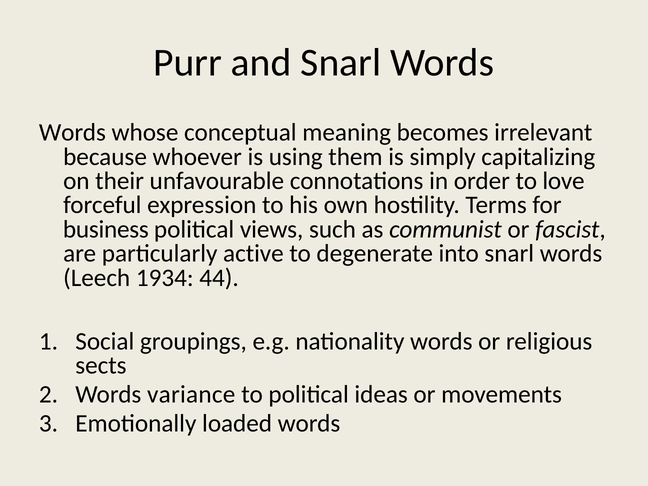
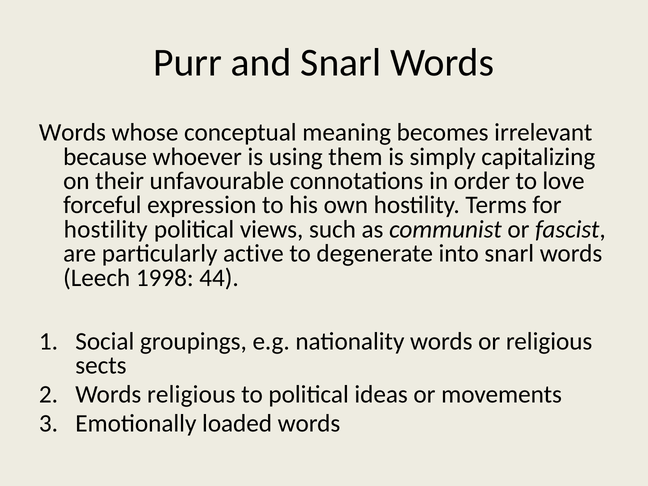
business: business -> hostility (106, 229)
1934: 1934 -> 1998 (165, 278)
Words variance: variance -> religious (191, 394)
